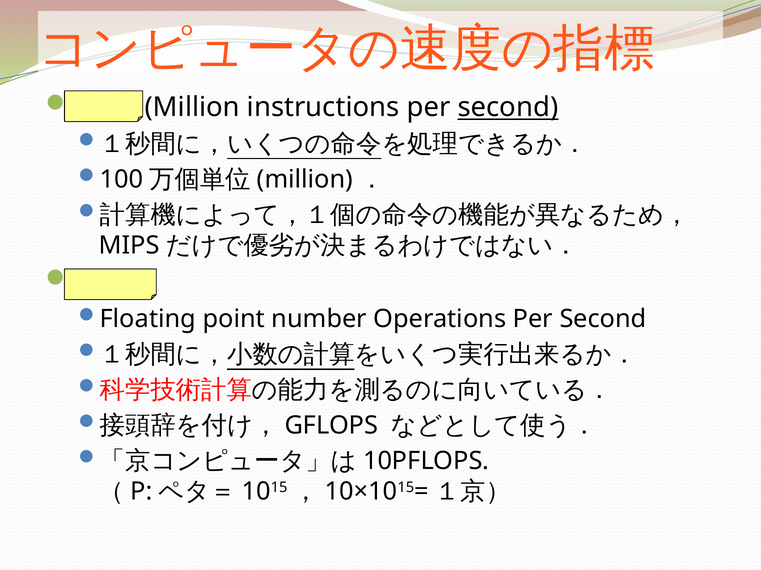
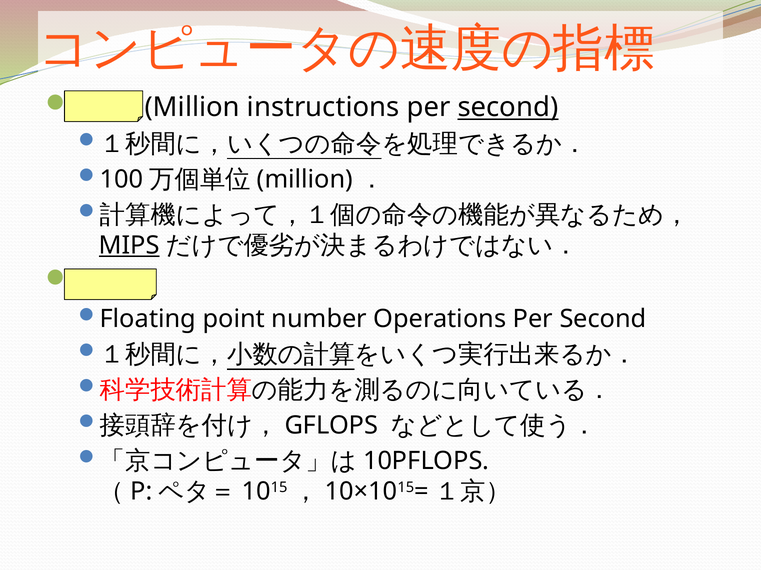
MIPS underline: none -> present (129, 246)
